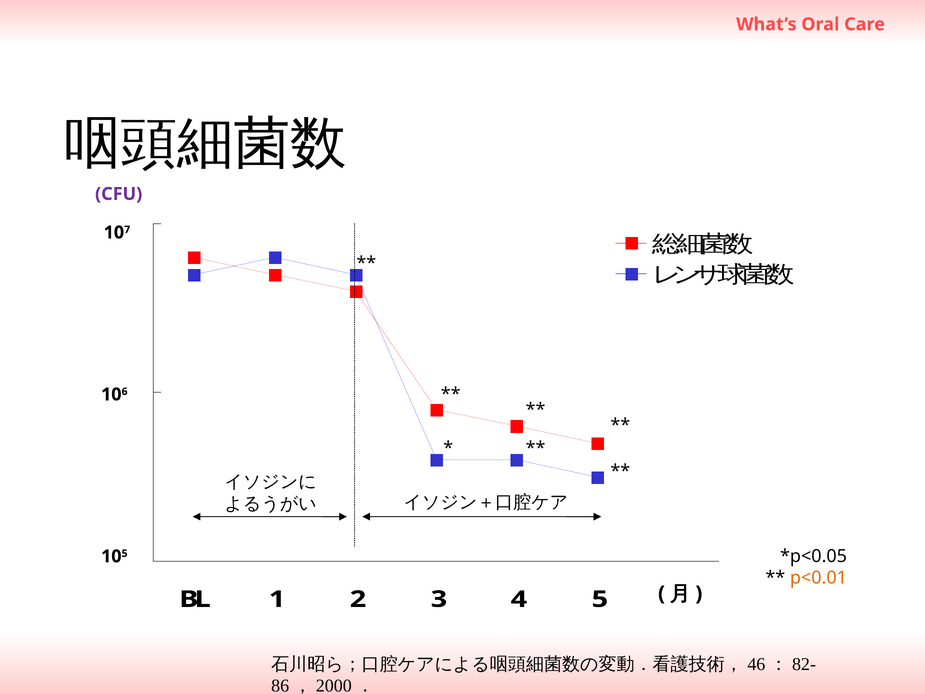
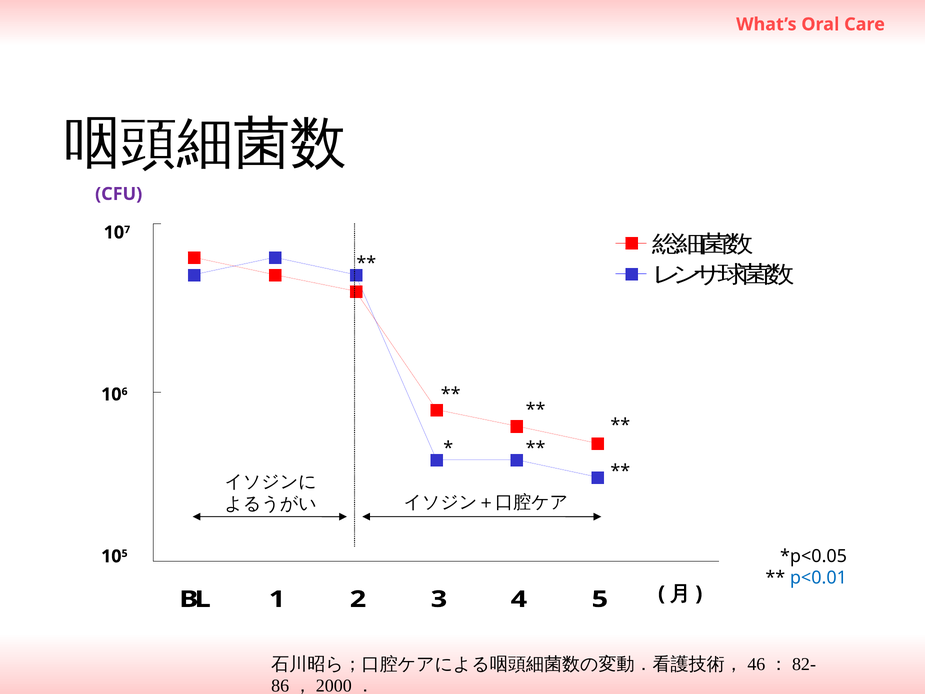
p<0.01 colour: orange -> blue (818, 578)
